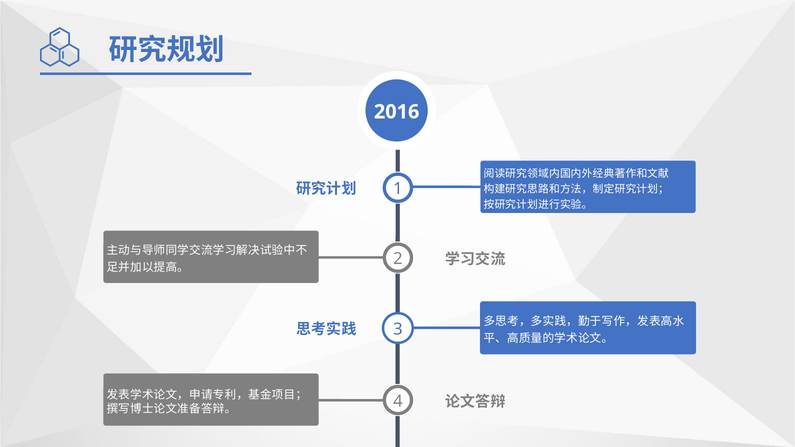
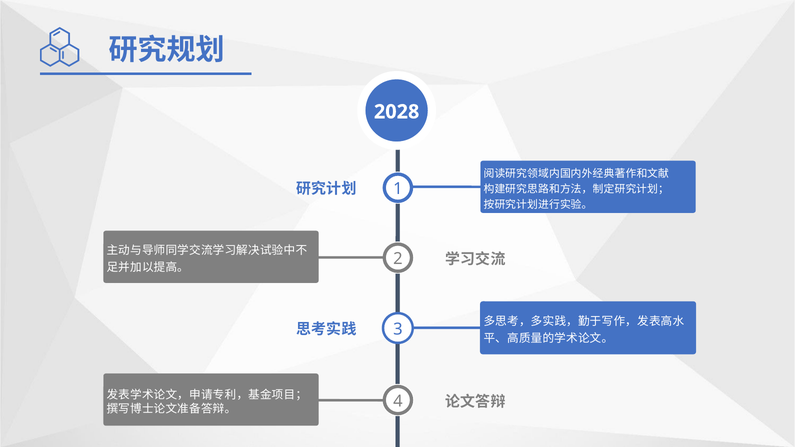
2016: 2016 -> 2028 (397, 112)
